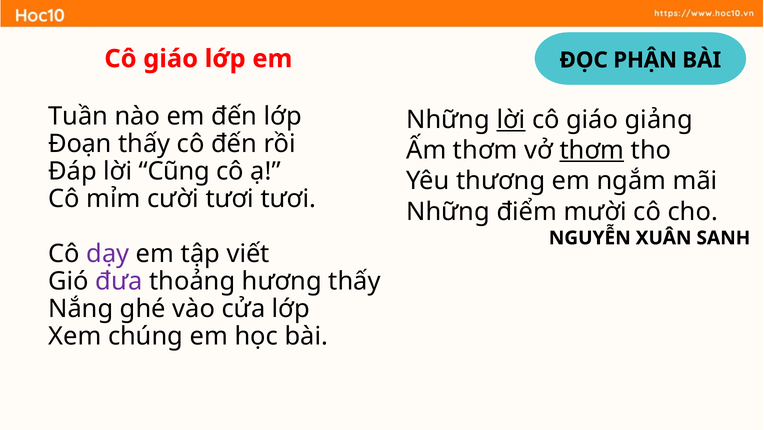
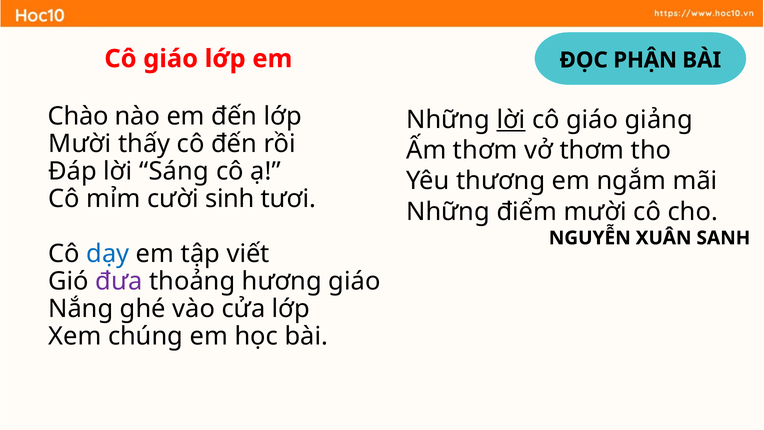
Tuần: Tuần -> Chào (78, 116)
Đoạn: Đoạn -> Mười (80, 144)
thơm underline: present -> none (592, 150)
Cũng: Cũng -> Sáng (174, 171)
cười tươi: tươi -> sinh (230, 199)
dạy colour: purple -> blue (108, 254)
hương thấy: thấy -> giáo (355, 281)
